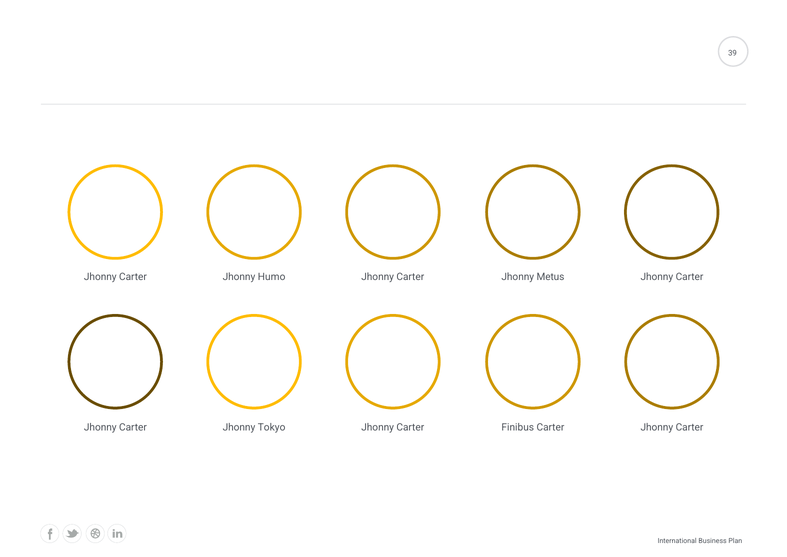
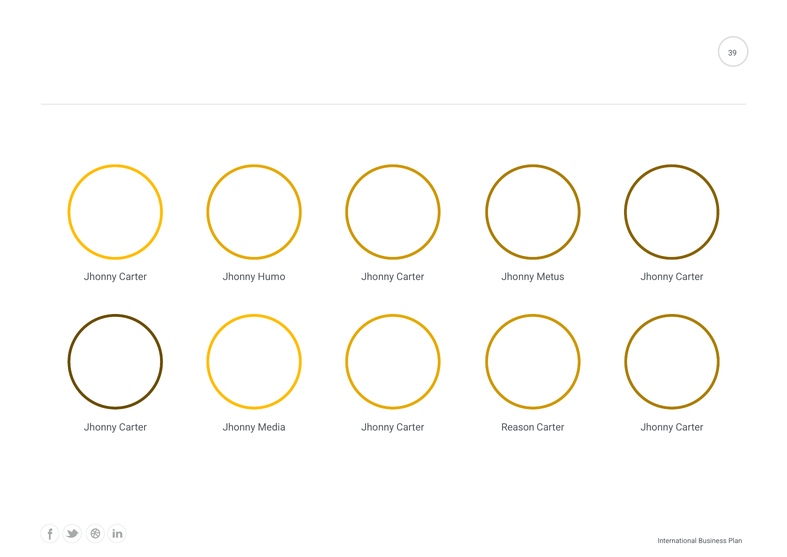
Tokyo: Tokyo -> Media (272, 427)
Finibus: Finibus -> Reason (518, 427)
